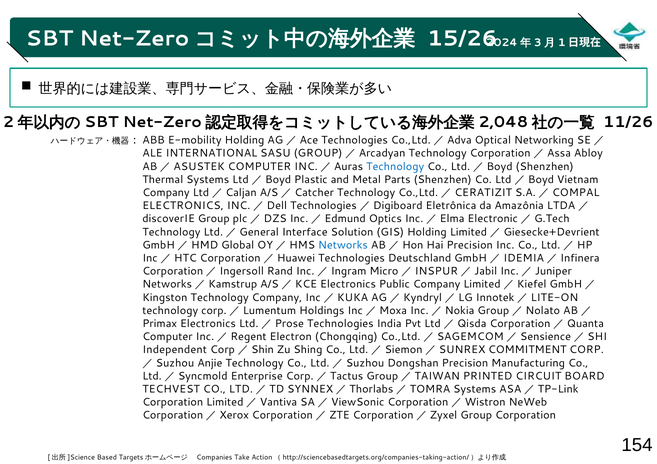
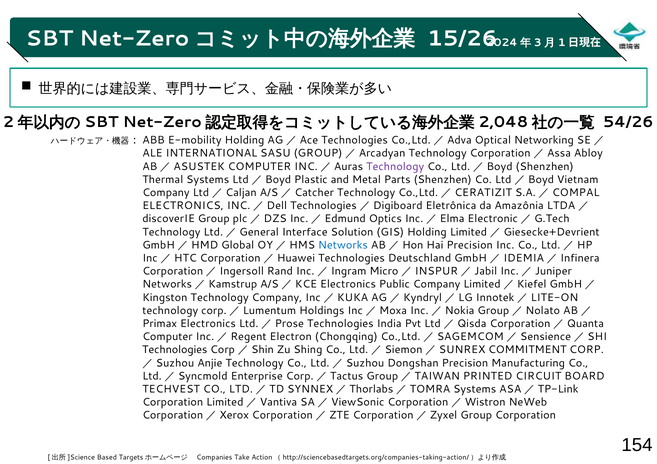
11/26: 11/26 -> 54/26 (628, 122)
Technology colour: blue -> purple (395, 167)
Independent: Independent -> Technologies (175, 350)
